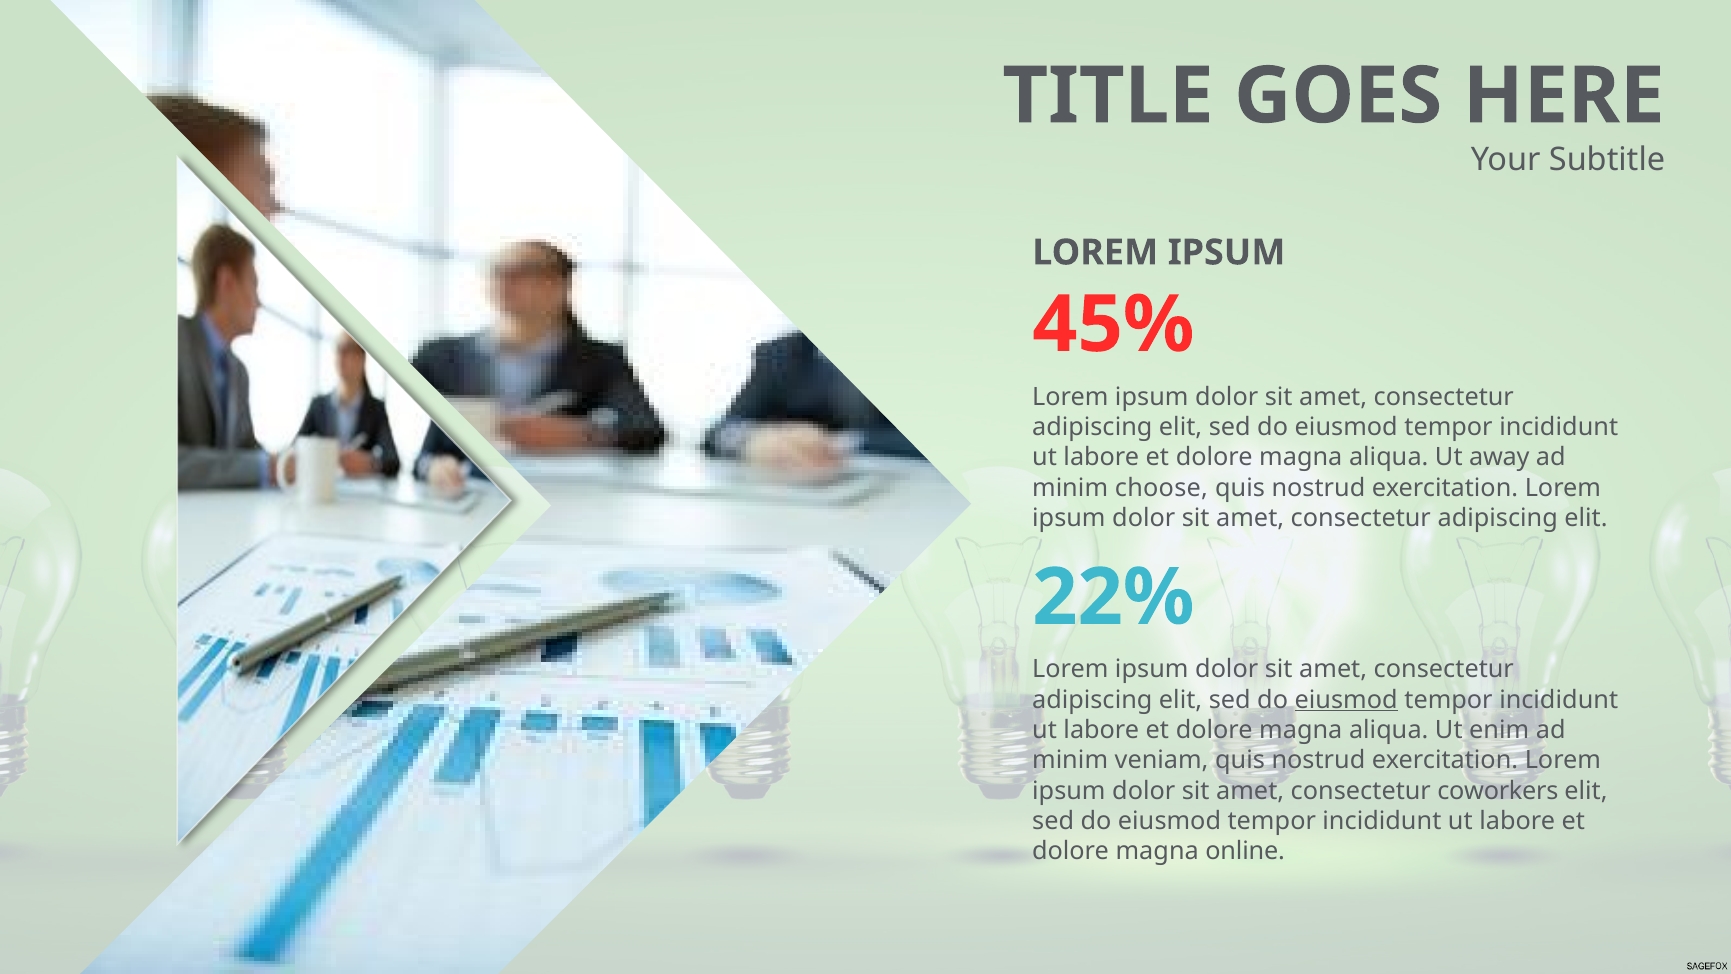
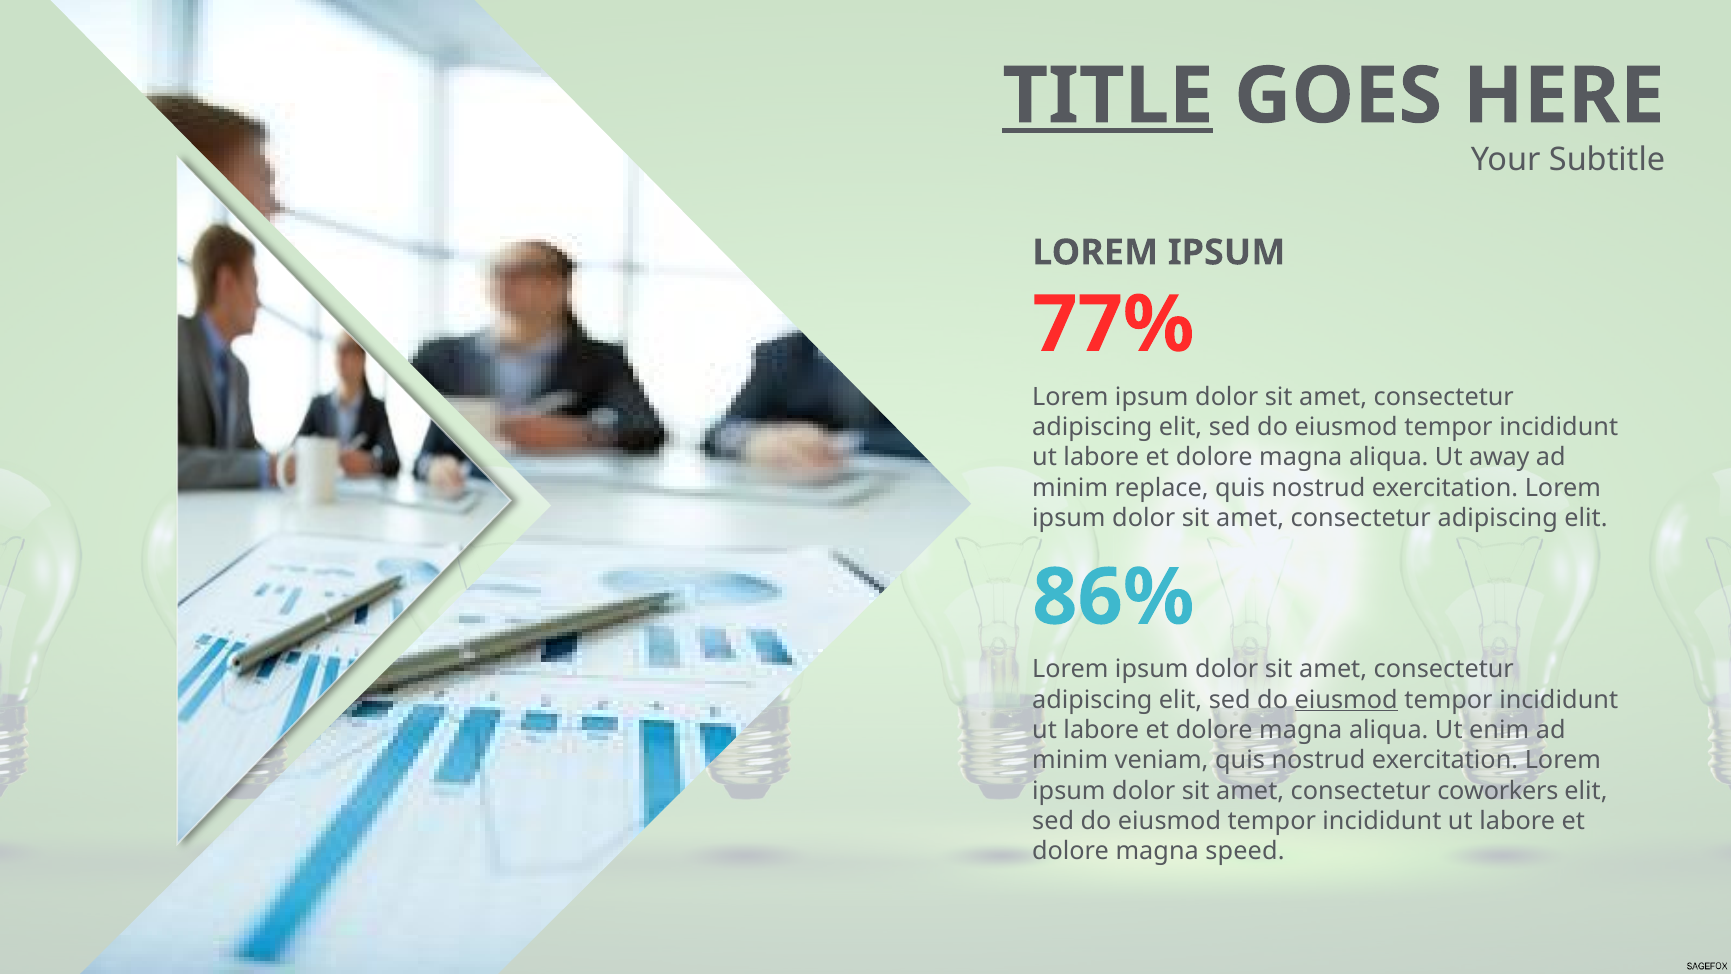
TITLE underline: none -> present (1108, 96)
45%: 45% -> 77% (1113, 325)
choose: choose -> replace (1162, 488)
22%: 22% -> 86% (1113, 597)
online: online -> speed (1245, 851)
